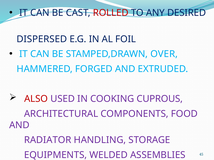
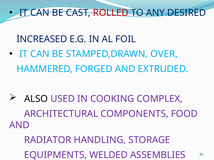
DISPERSED: DISPERSED -> INCREASED (42, 39)
ALSO colour: red -> black (36, 99)
CUPROUS: CUPROUS -> COMPLEX (160, 99)
